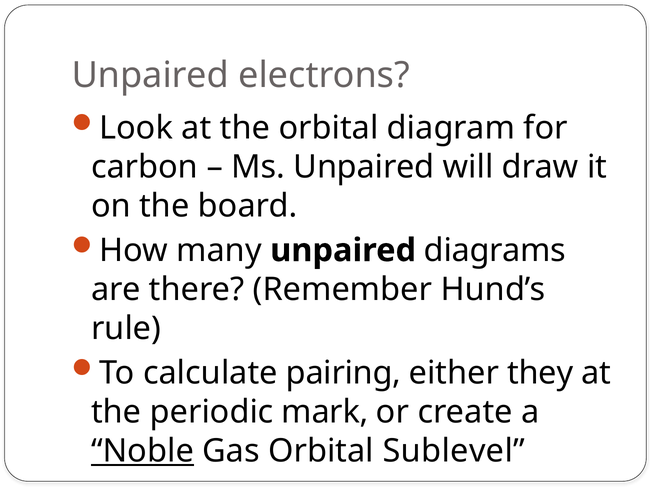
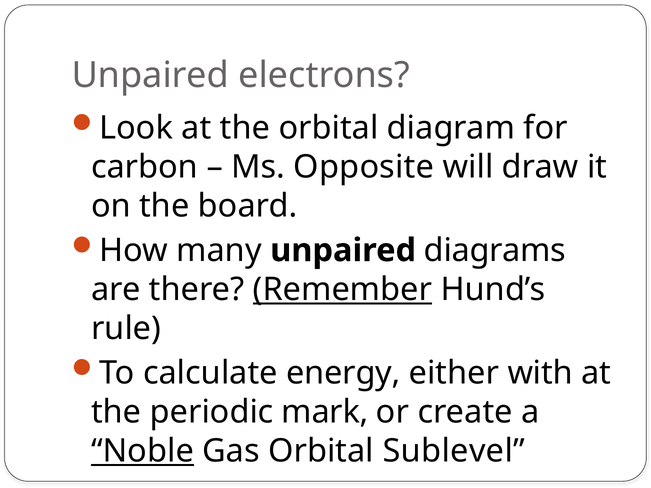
Ms Unpaired: Unpaired -> Opposite (364, 167)
Remember underline: none -> present (343, 290)
pairing: pairing -> energy (343, 373)
they: they -> with (540, 373)
